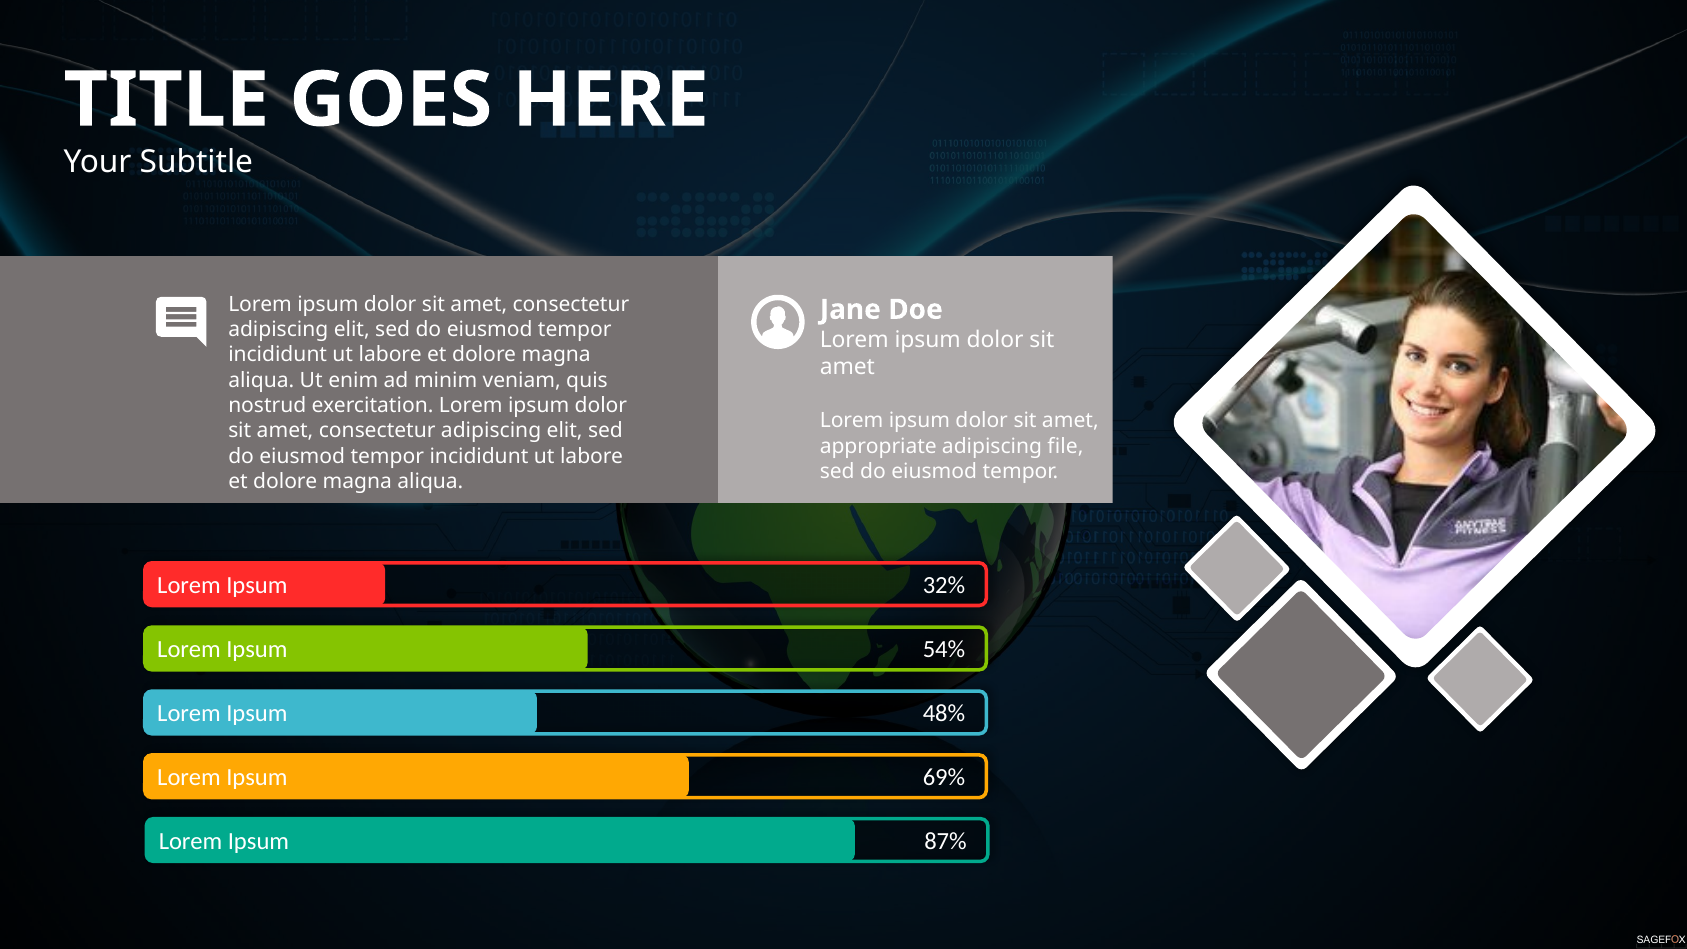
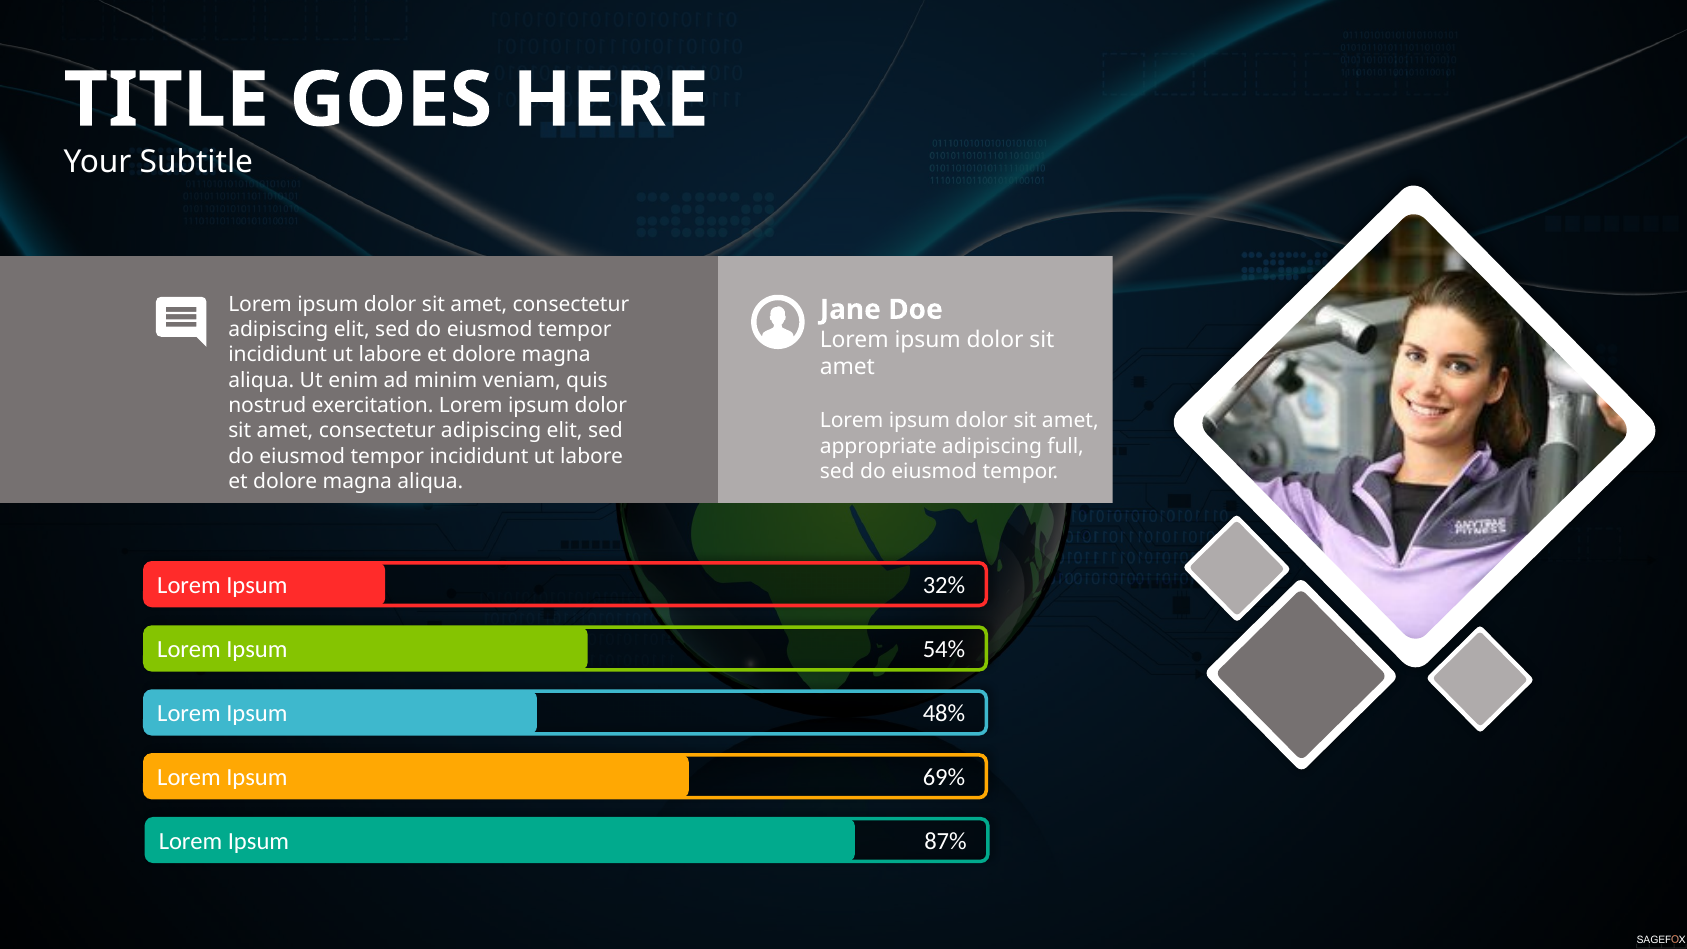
file: file -> full (1066, 446)
